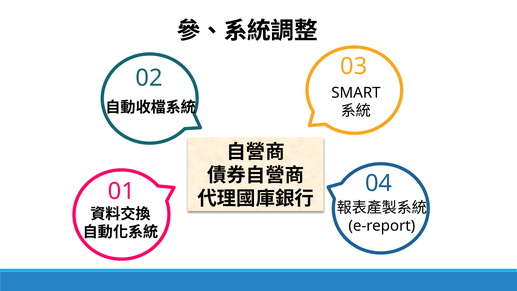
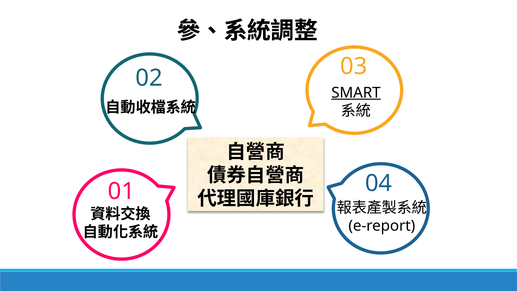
SMART underline: none -> present (356, 93)
